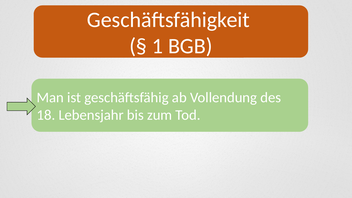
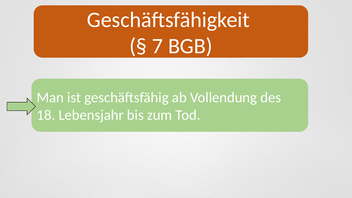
1: 1 -> 7 (157, 46)
